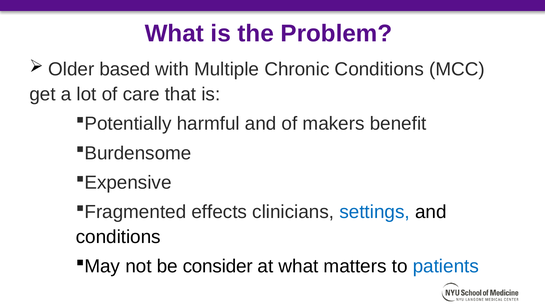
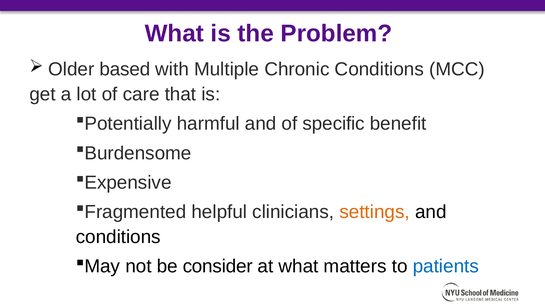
makers: makers -> specific (334, 124)
effects: effects -> helpful (219, 212)
settings colour: blue -> orange (375, 212)
